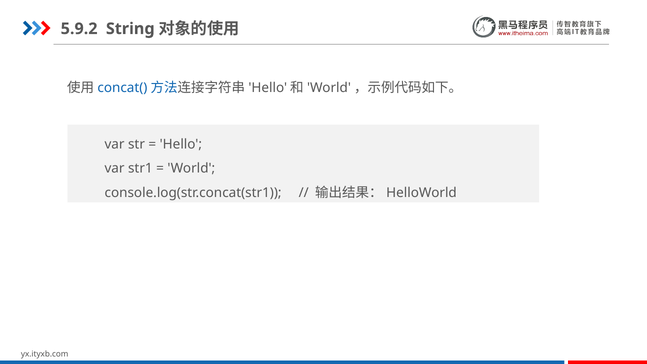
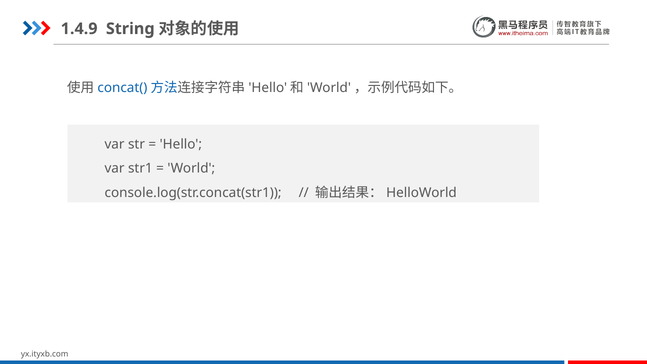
5.9.2: 5.9.2 -> 1.4.9 (79, 29)
